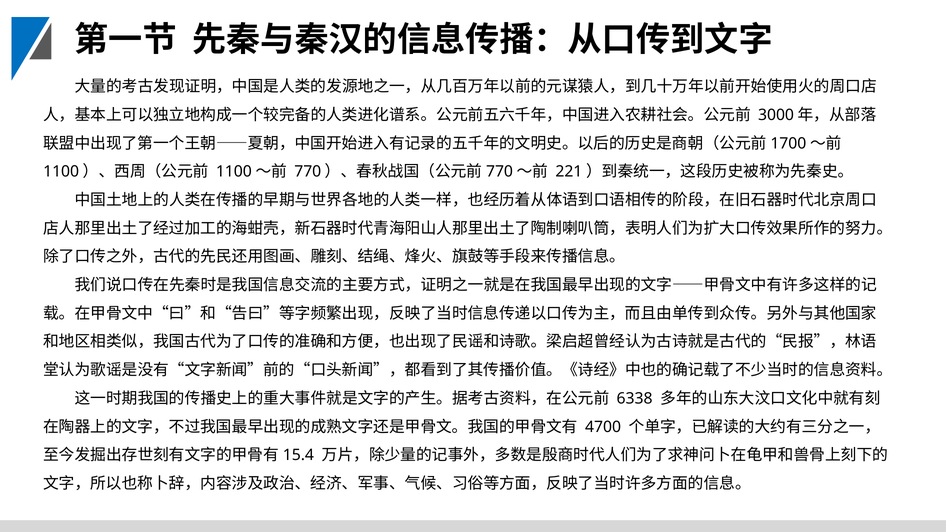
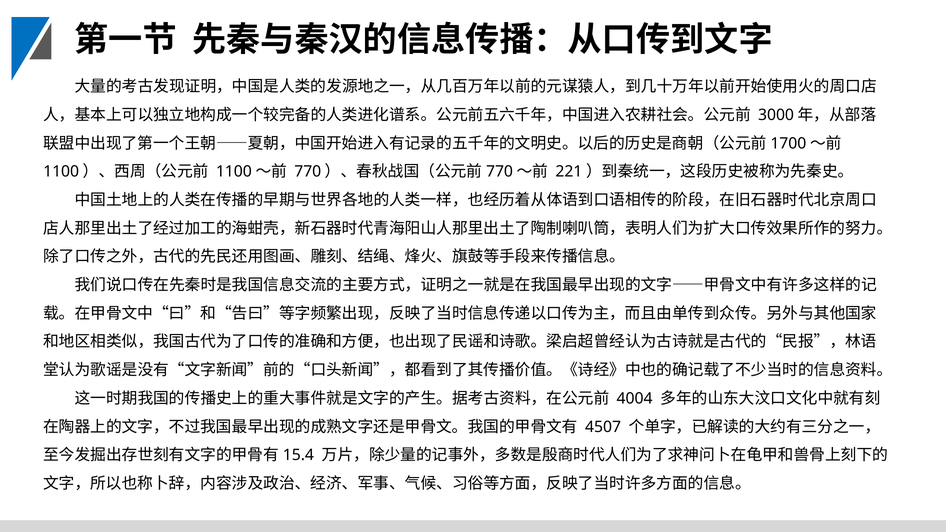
6338: 6338 -> 4004 (635, 399)
4700: 4700 -> 4507 (603, 427)
